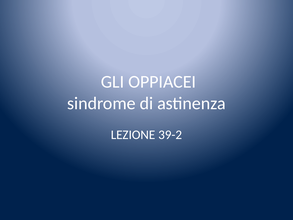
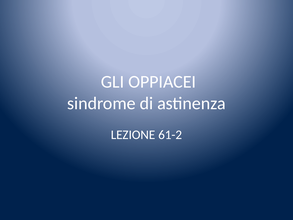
39-2: 39-2 -> 61-2 (170, 135)
